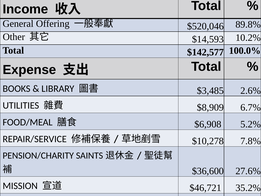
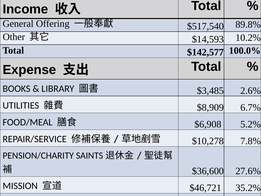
$520,046: $520,046 -> $517,540 (205, 26)
